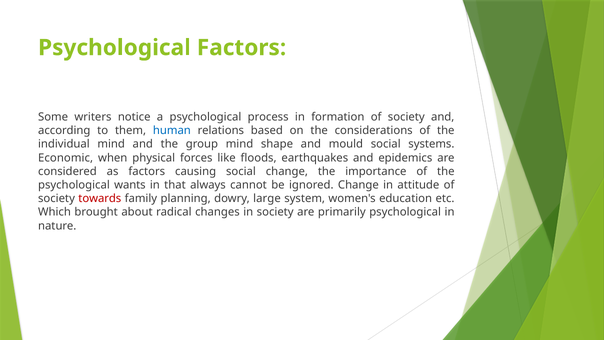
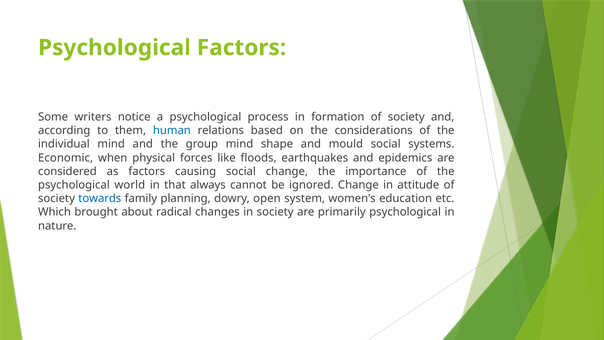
wants: wants -> world (130, 185)
towards colour: red -> blue (100, 198)
large: large -> open (267, 198)
